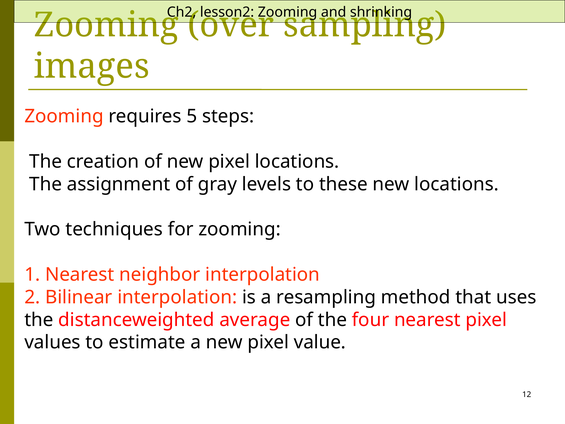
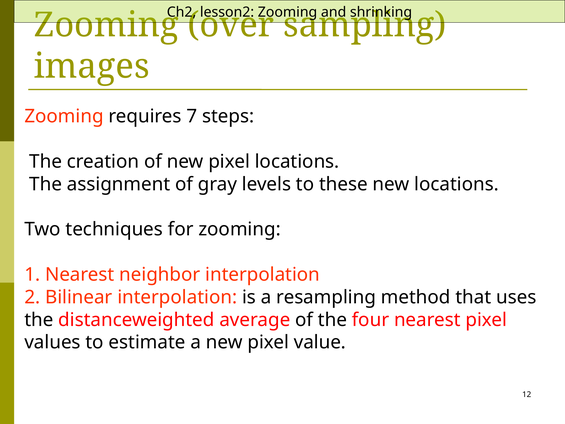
5: 5 -> 7 (192, 116)
